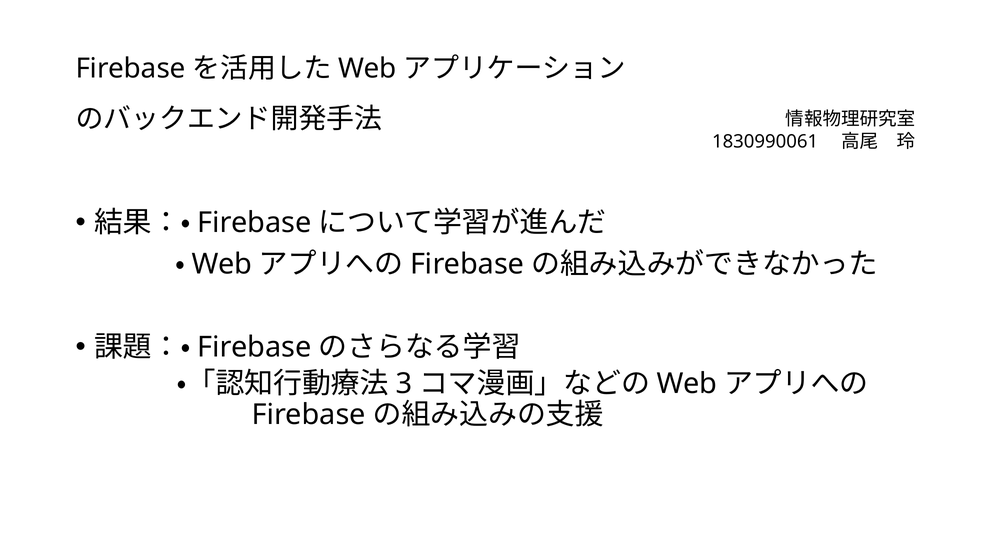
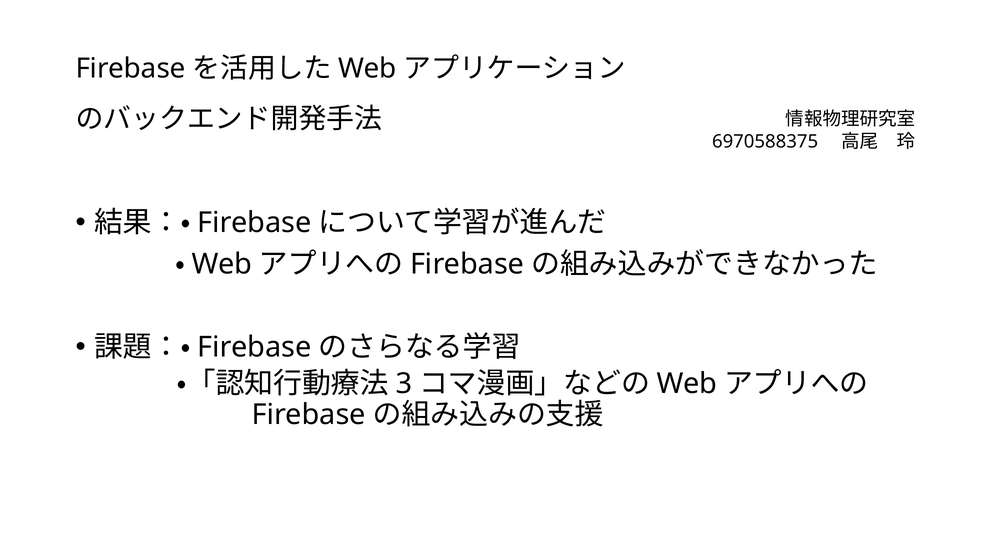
1830990061: 1830990061 -> 6970588375 (765, 142)
